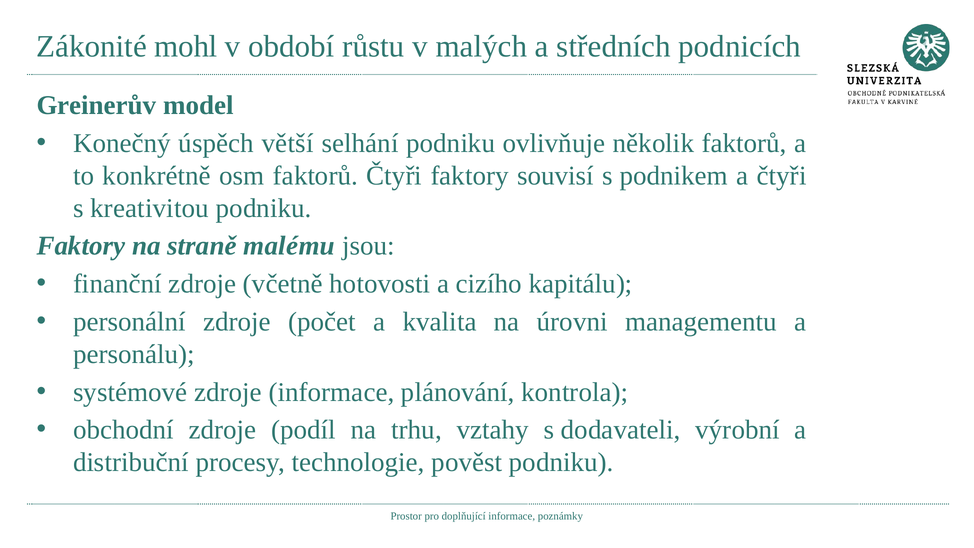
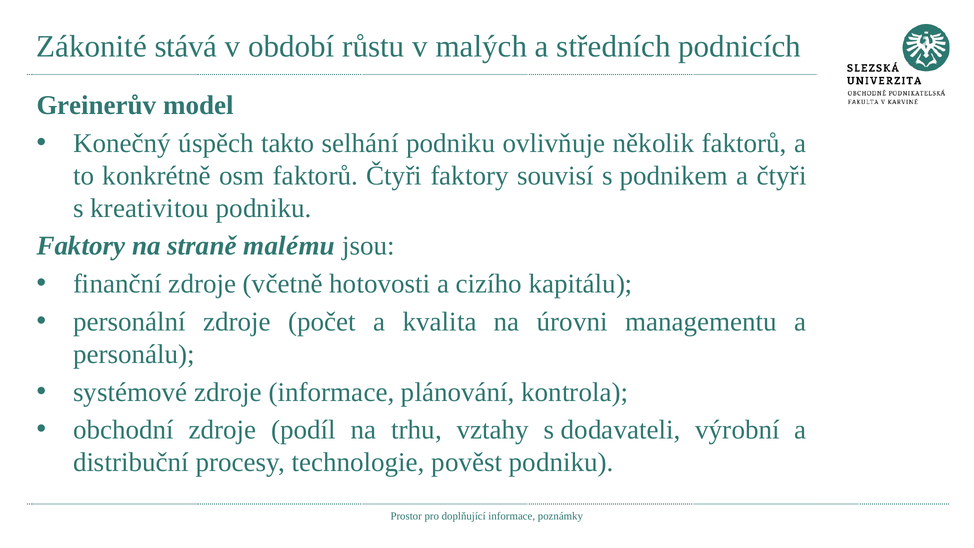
mohl: mohl -> stává (186, 46)
větší: větší -> takto (288, 143)
